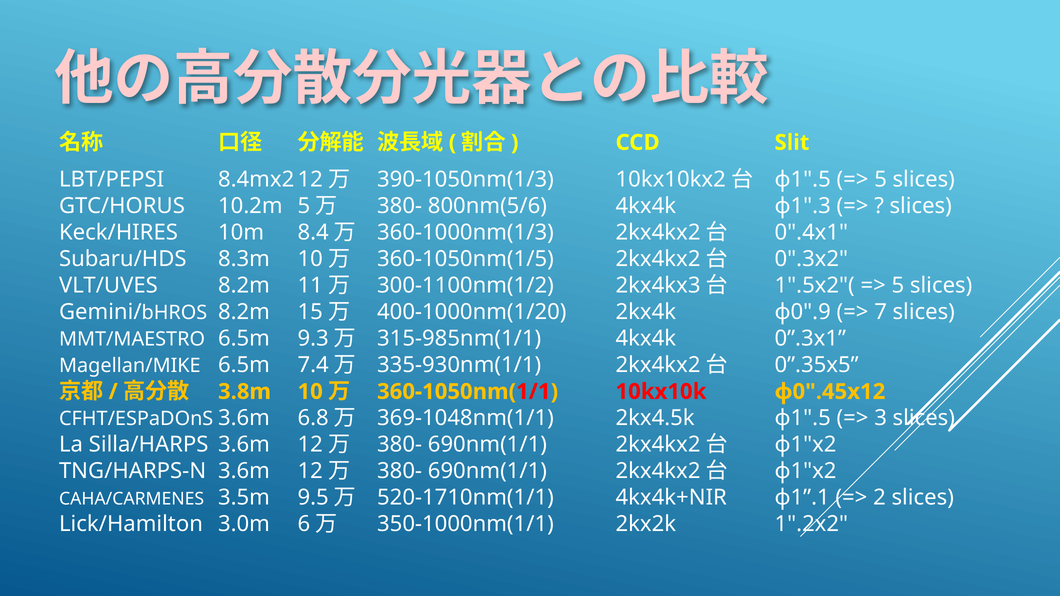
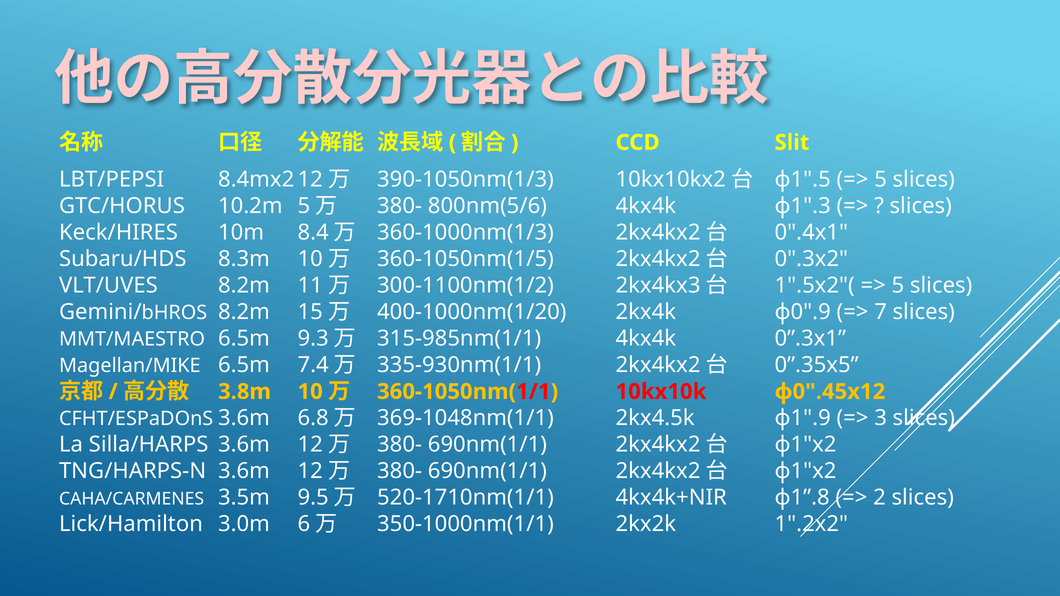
2kx4.5k φ1".5: φ1".5 -> φ1".9 (803, 418)
φ1”.1: φ1”.1 -> φ1”.8 (802, 498)
